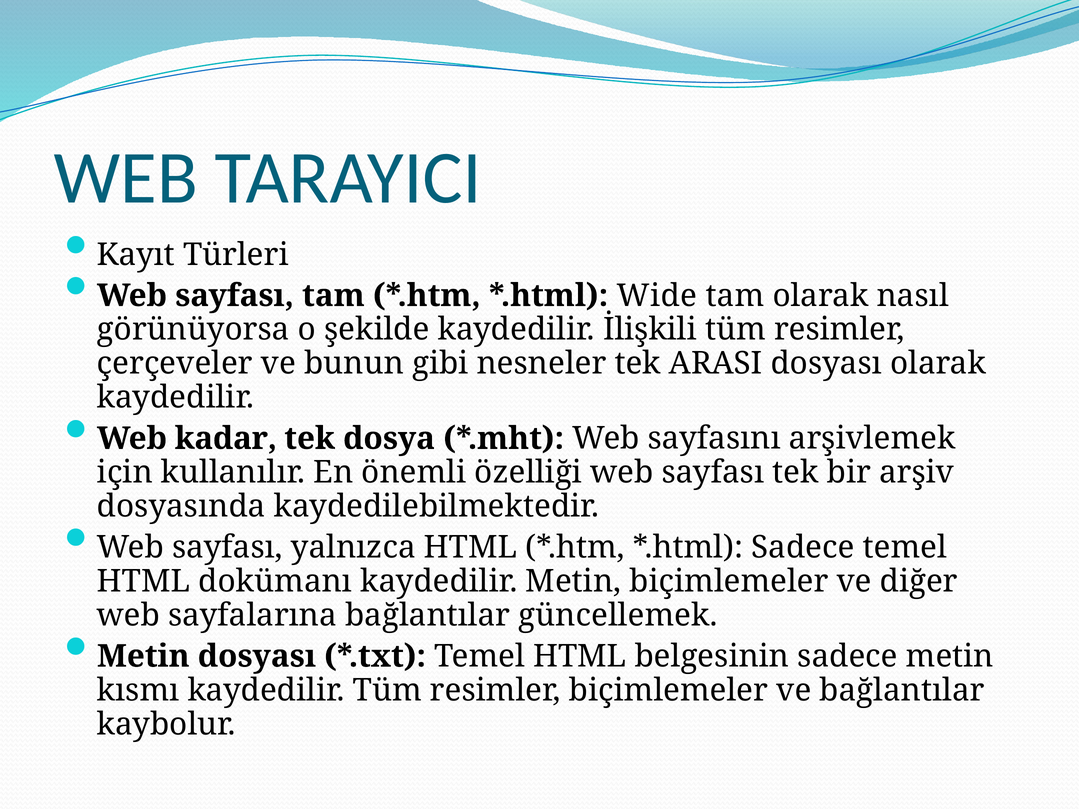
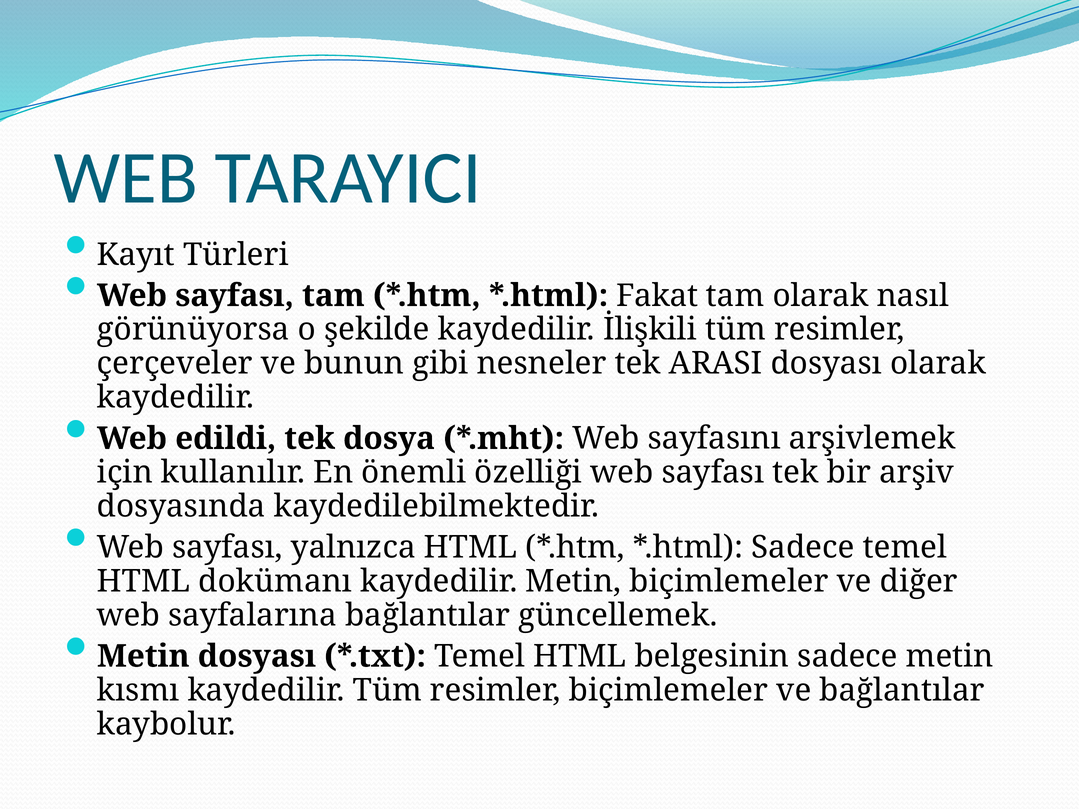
Wide: Wide -> Fakat (657, 296)
kadar: kadar -> edildi (226, 439)
